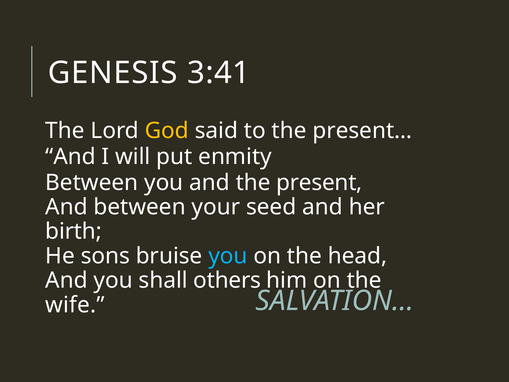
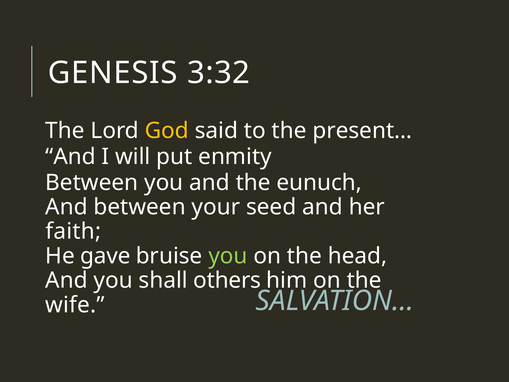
3:41: 3:41 -> 3:32 (219, 73)
present: present -> eunuch (319, 182)
birth: birth -> faith (73, 231)
sons: sons -> gave (105, 256)
you colour: light blue -> light green (228, 256)
